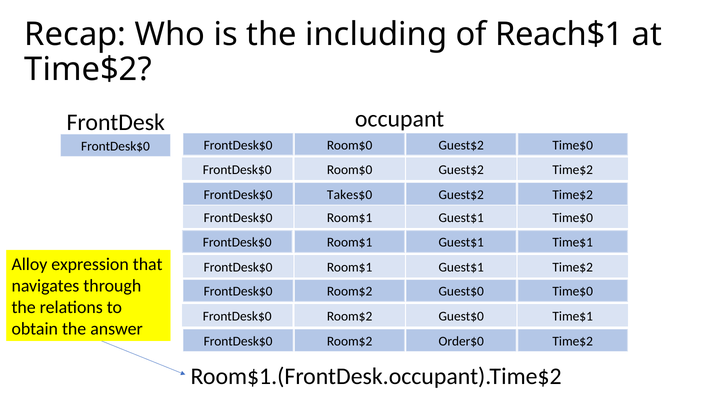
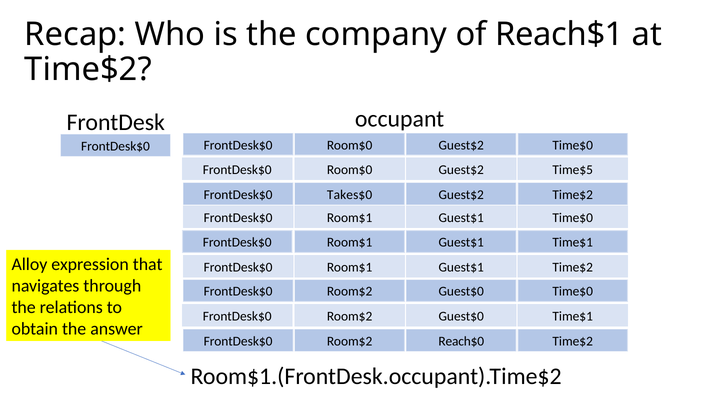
including: including -> company (376, 34)
Time$2: Time$2 -> Time$5 (573, 170)
Order$0: Order$0 -> Reach$0 (461, 341)
